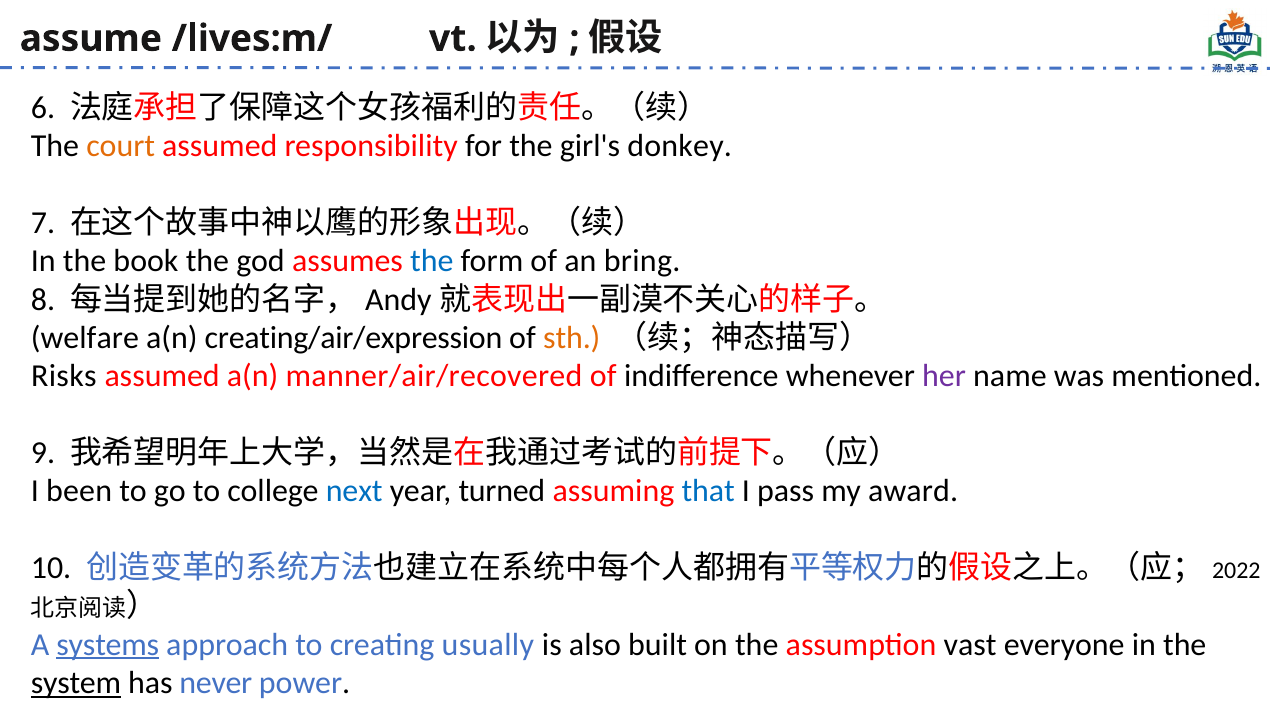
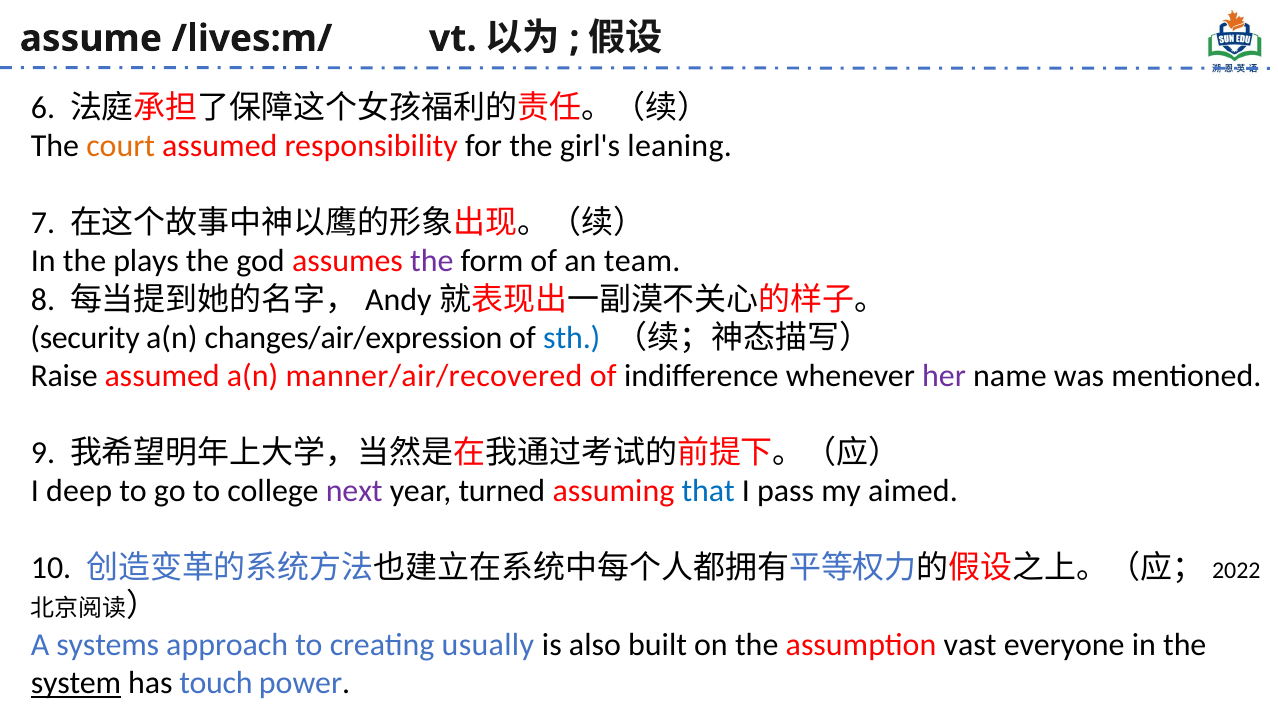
donkey: donkey -> leaning (680, 146)
book: book -> plays (146, 261)
the colour: blue -> purple (432, 261)
bring: bring -> team (642, 261)
welfare: welfare -> security (85, 338)
creating/air/expression: creating/air/expression -> changes/air/expression (354, 338)
sth colour: orange -> blue (572, 338)
Risks: Risks -> Raise (64, 376)
been: been -> deep (79, 491)
next colour: blue -> purple (354, 491)
award: award -> aimed (913, 491)
systems underline: present -> none (108, 645)
never: never -> touch (216, 683)
